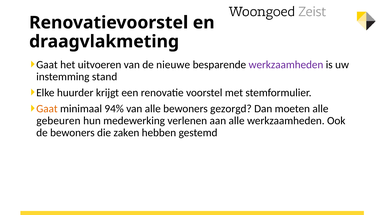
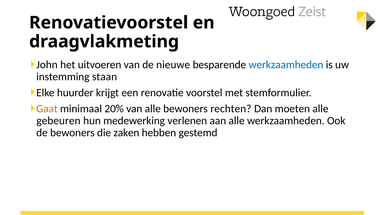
Gaat: Gaat -> John (47, 65)
werkzaamheden colour: purple -> blue (286, 65)
stand: stand -> staan (105, 77)
94%: 94% -> 20% (114, 109)
gezorgd: gezorgd -> rechten (231, 109)
